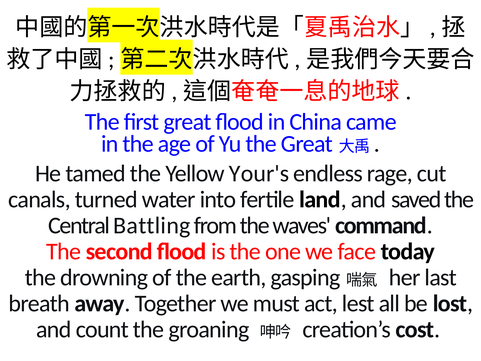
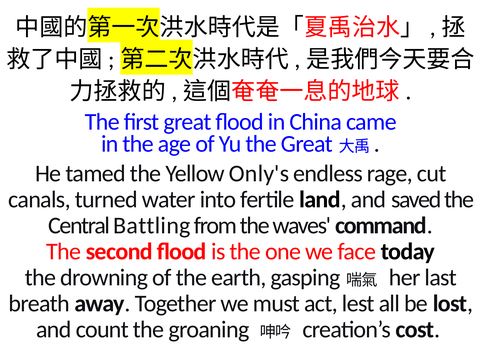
Your's: Your's -> Only's (259, 173)
